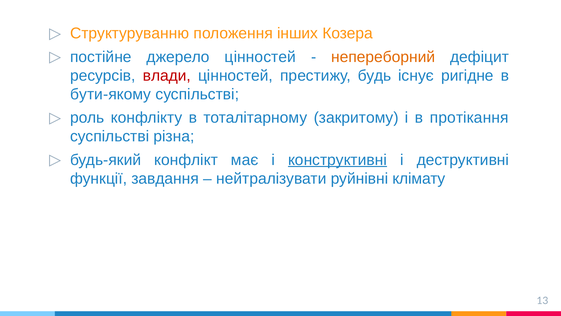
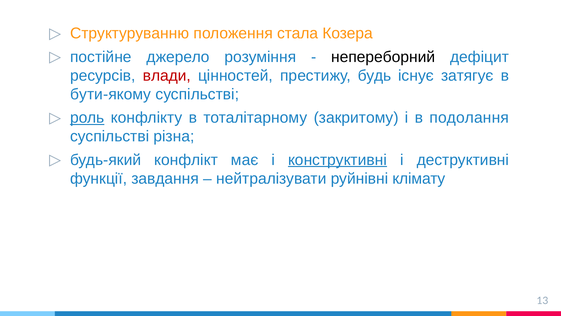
інших: інших -> стала (298, 33)
джерело цінностей: цінностей -> розуміння (260, 57)
непереборний colour: orange -> black (383, 57)
ригідне: ригідне -> затягує (467, 75)
роль underline: none -> present (87, 118)
протікання: протікання -> подолання (469, 118)
